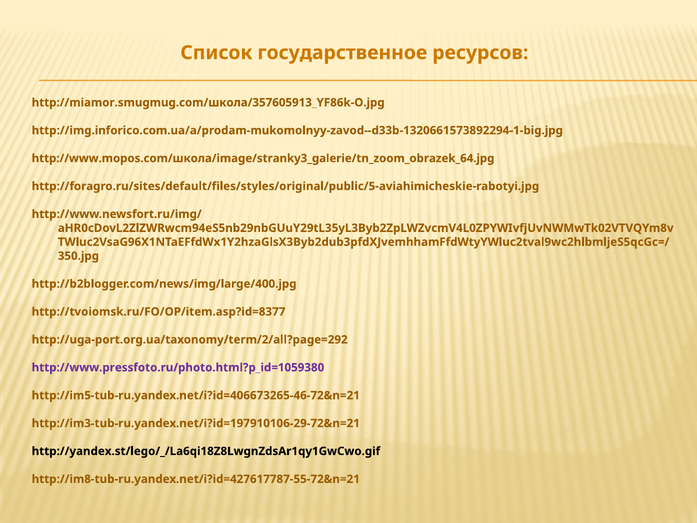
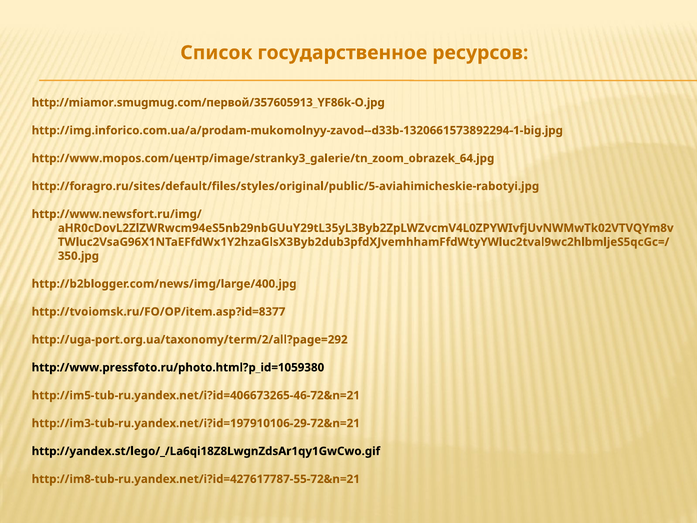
http://miamor.smugmug.com/школа/357605913_YF86k-O.jpg: http://miamor.smugmug.com/школа/357605913_YF86k-O.jpg -> http://miamor.smugmug.com/первой/357605913_YF86k-O.jpg (208, 103)
http://www.mopos.com/школа/image/stranky3_galerie/tn_zoom_obrazek_64.jpg: http://www.mopos.com/школа/image/stranky3_galerie/tn_zoom_obrazek_64.jpg -> http://www.mopos.com/центр/image/stranky3_galerie/tn_zoom_obrazek_64.jpg (263, 158)
http://www.pressfoto.ru/photo.html?p_id=1059380 colour: purple -> black (178, 367)
